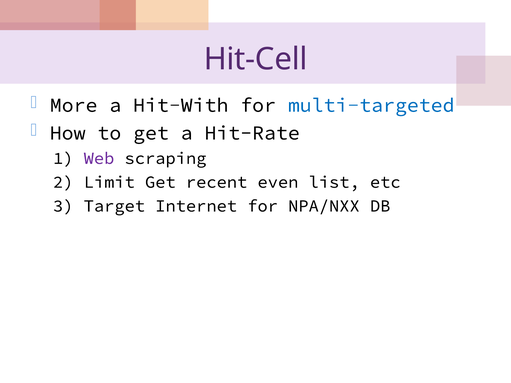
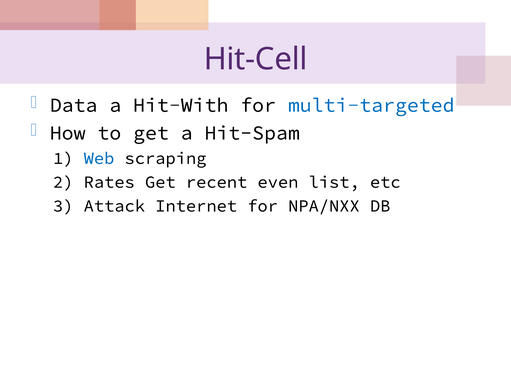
More: More -> Data (74, 105)
Hit-Rate: Hit-Rate -> Hit-Spam (252, 133)
Web colour: purple -> blue (99, 158)
Limit: Limit -> Rates (109, 182)
Target: Target -> Attack (114, 206)
